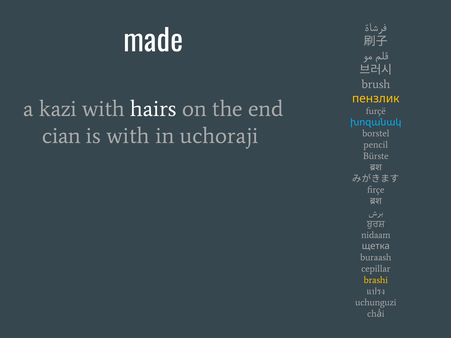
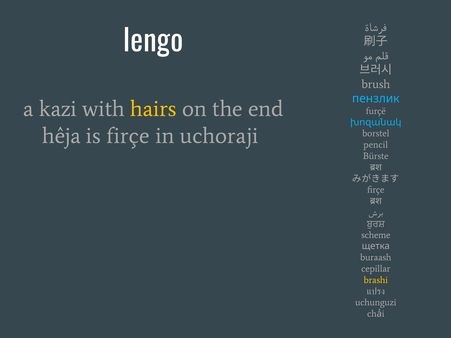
made: made -> lengo (153, 42)
пензлик colour: yellow -> light blue (376, 99)
hairs colour: white -> yellow (153, 109)
cian: cian -> hêja (62, 136)
is with: with -> firçe (128, 136)
nidaam: nidaam -> scheme (376, 235)
